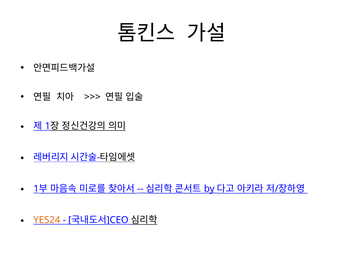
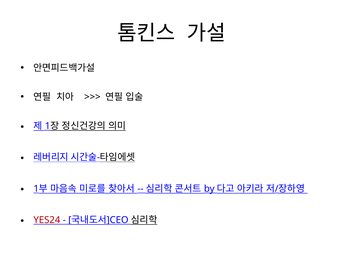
YES24 colour: orange -> red (47, 220)
